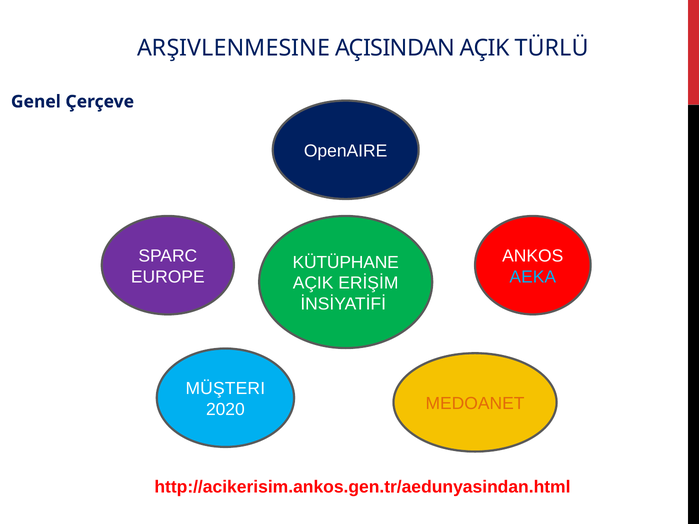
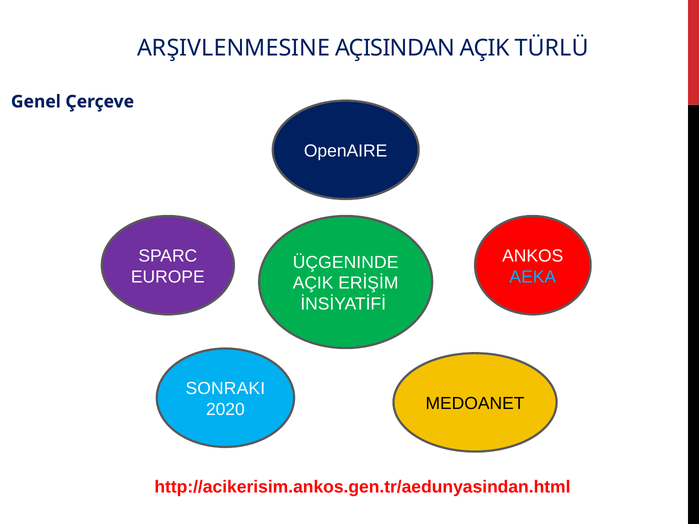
KÜTÜPHANE: KÜTÜPHANE -> ÜÇGENINDE (346, 262)
MÜŞTERI: MÜŞTERI -> SONRAKI (225, 389)
MEDOANET colour: orange -> black (475, 404)
